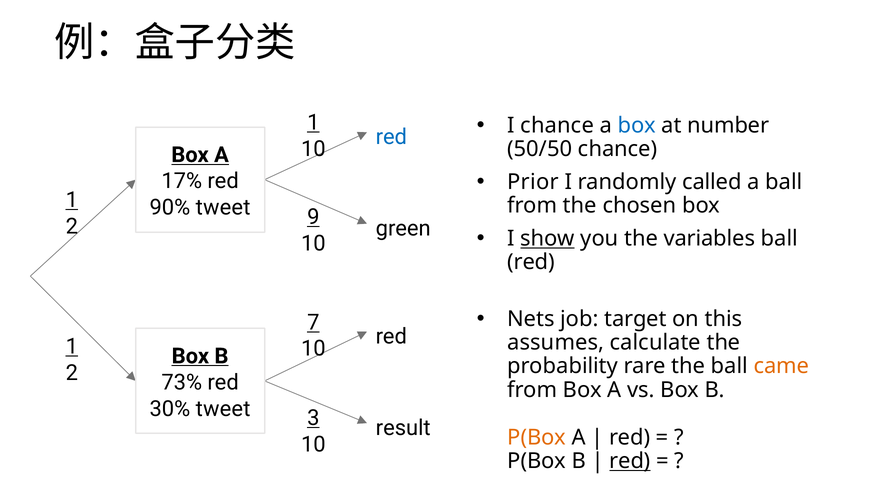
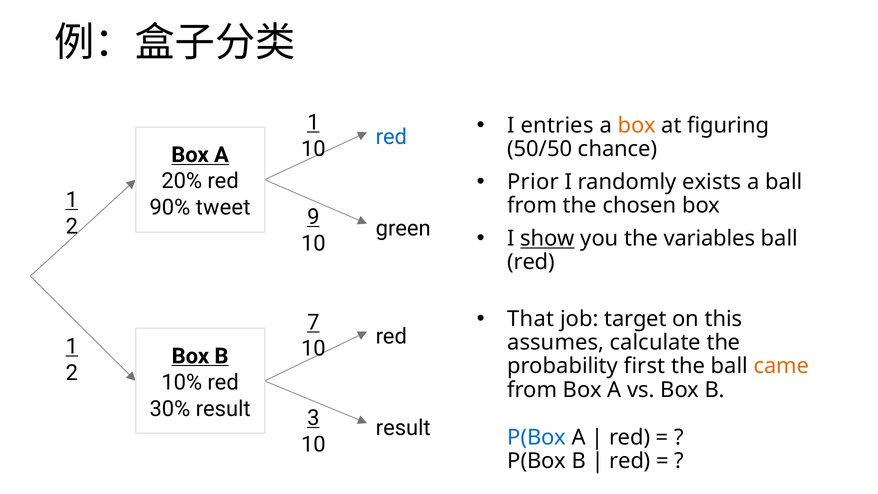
I chance: chance -> entries (557, 125)
box colour: blue -> orange (637, 125)
number: number -> figuring (728, 125)
called: called -> exists (712, 182)
17%: 17% -> 20% (182, 181)
Nets: Nets -> That (531, 319)
rare: rare -> first (645, 366)
73%: 73% -> 10% (182, 382)
30% tweet: tweet -> result (223, 409)
P(Box colour: orange -> blue (537, 437)
red underline: present -> none (630, 461)
